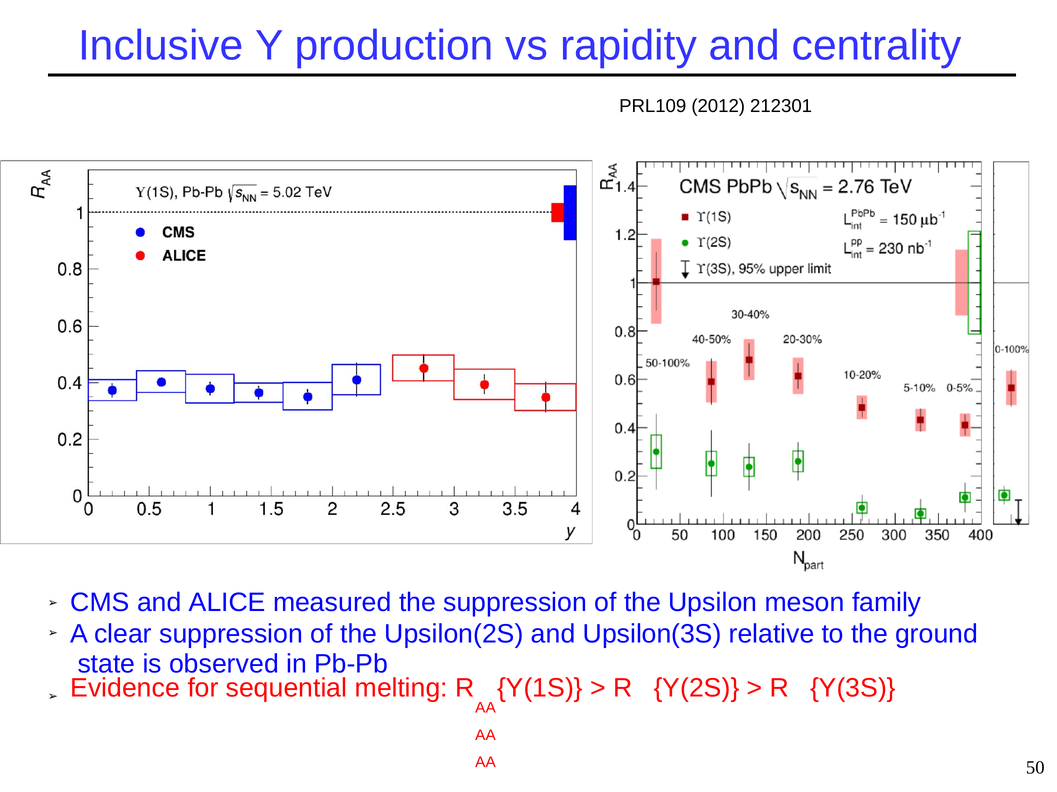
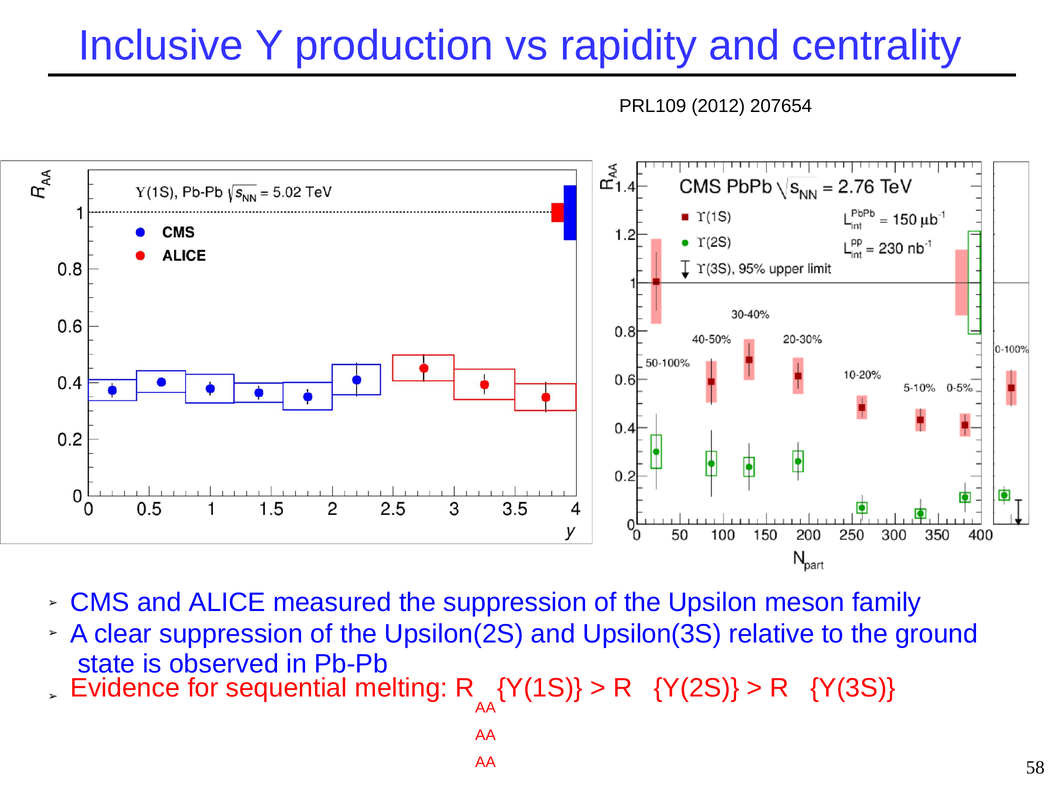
212301: 212301 -> 207654 (781, 106)
50: 50 -> 58 (1035, 767)
